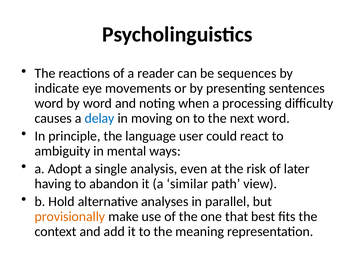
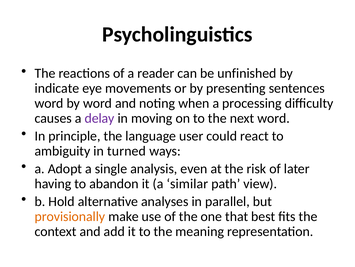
sequences: sequences -> unfinished (247, 73)
delay colour: blue -> purple (100, 118)
mental: mental -> turned (127, 151)
